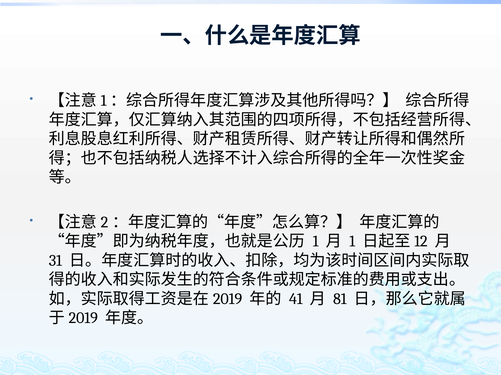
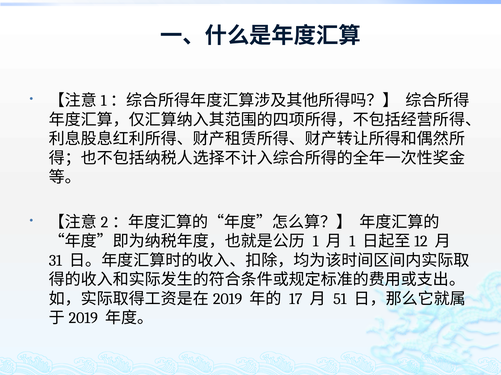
41: 41 -> 17 (296, 299)
81: 81 -> 51 (340, 299)
